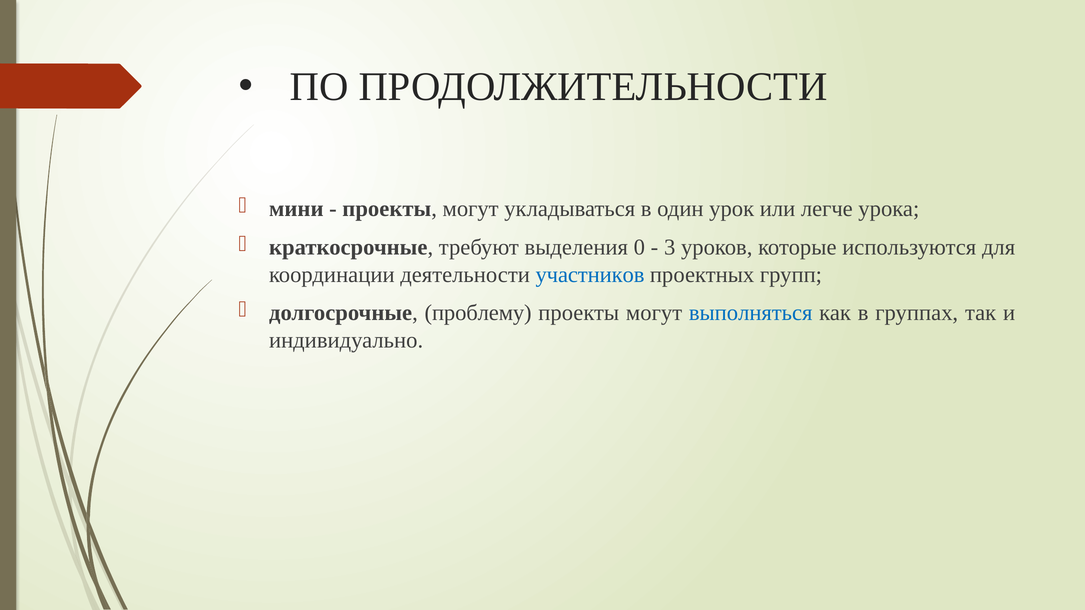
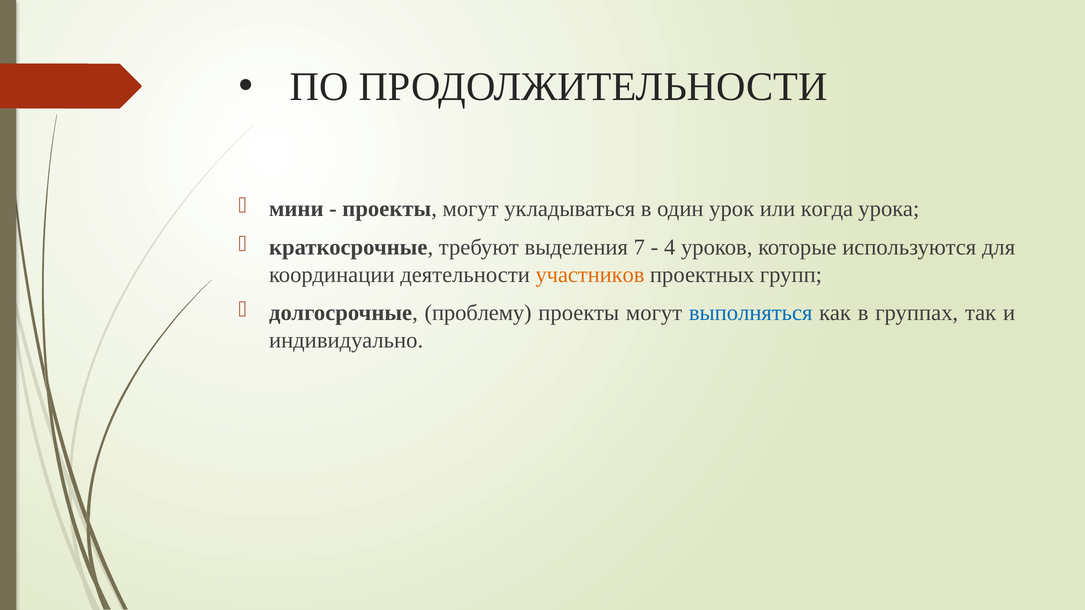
легче: легче -> когда (827, 209)
0: 0 -> 7 (639, 248)
3: 3 -> 4 (670, 248)
участников colour: blue -> orange (590, 275)
